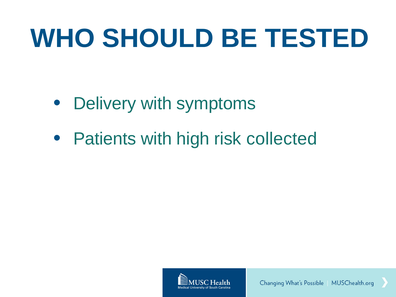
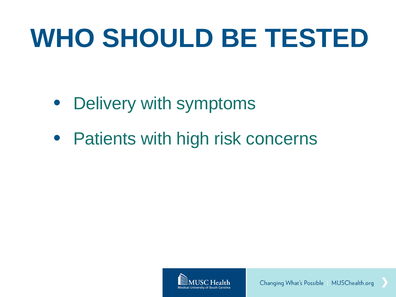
collected: collected -> concerns (282, 139)
